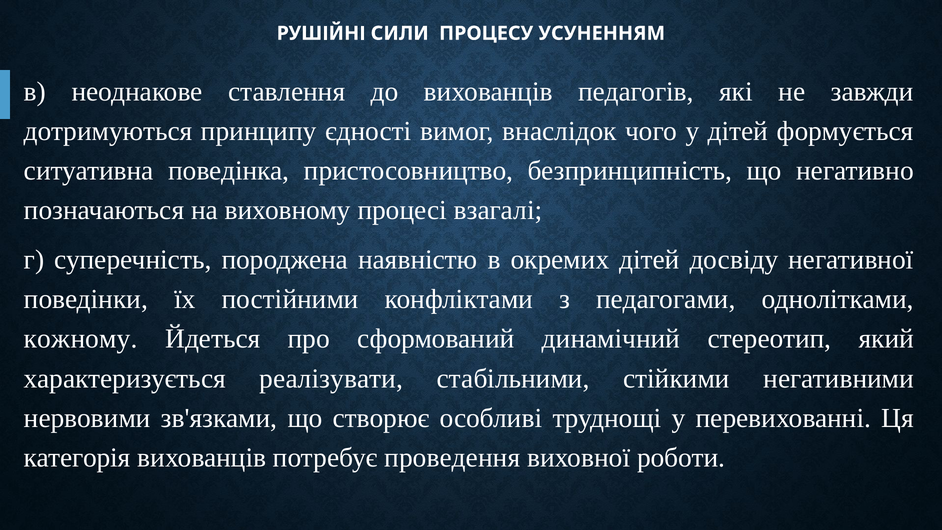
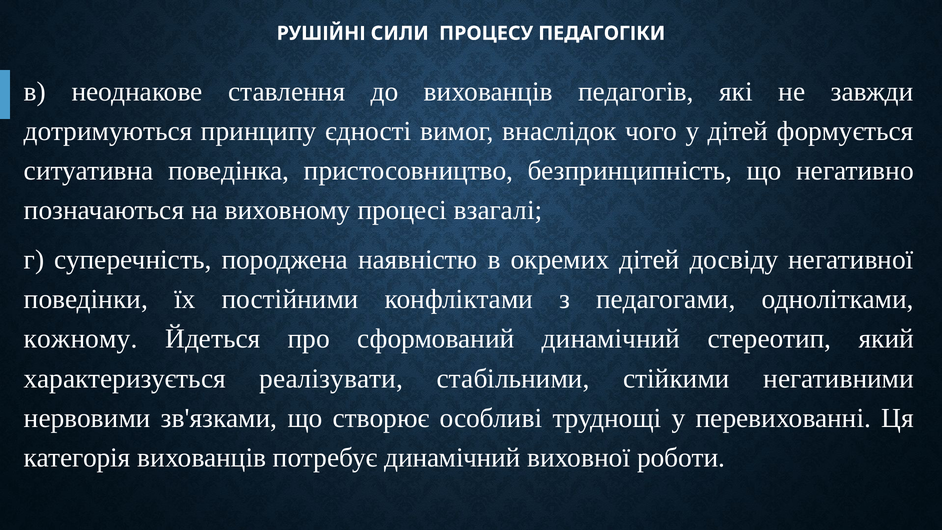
УСУНЕННЯМ: УСУНЕННЯМ -> ПЕДАГОГІКИ (602, 33)
потребує проведення: проведення -> динамічний (453, 458)
